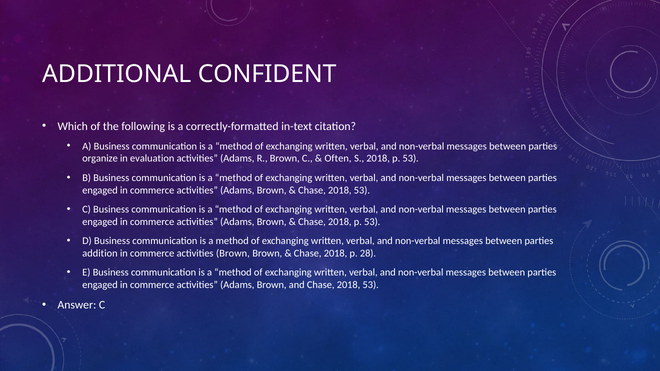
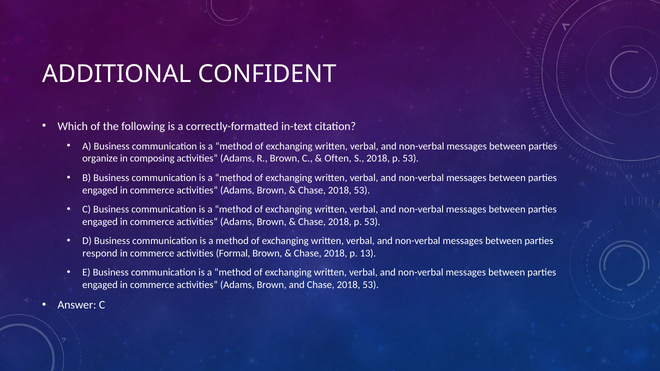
evaluation: evaluation -> composing (152, 159)
addition: addition -> respond (100, 253)
activities Brown: Brown -> Formal (233, 253)
28: 28 -> 13 (368, 253)
